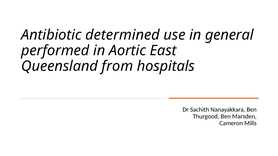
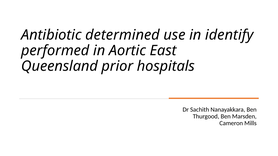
general: general -> identify (229, 35)
from: from -> prior (117, 66)
